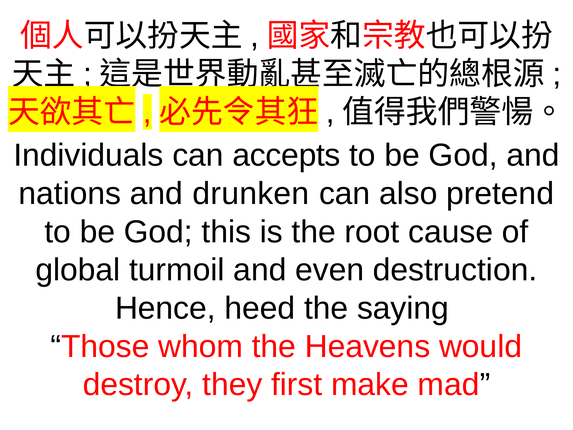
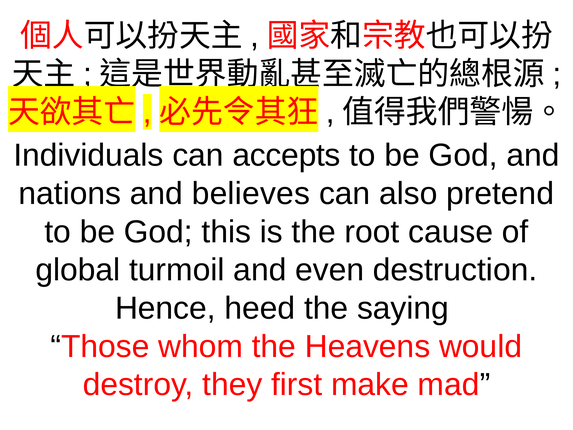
drunken: drunken -> believes (251, 194)
